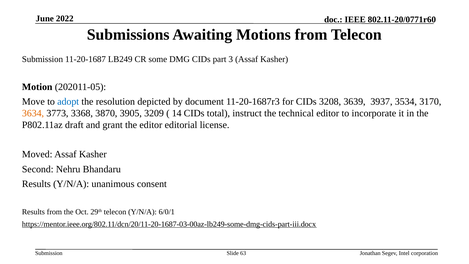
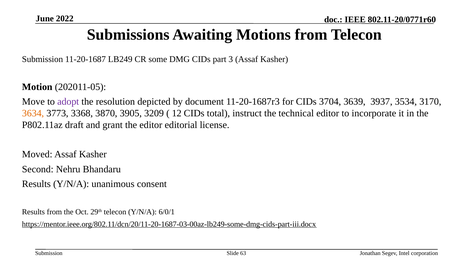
adopt colour: blue -> purple (68, 102)
3208: 3208 -> 3704 (330, 102)
14: 14 -> 12 (177, 113)
